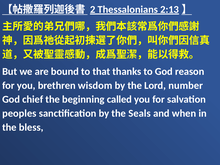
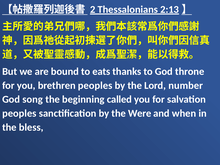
that: that -> eats (101, 71)
reason: reason -> throne (190, 71)
brethren wisdom: wisdom -> peoples (95, 85)
chief: chief -> song (33, 99)
Seals: Seals -> Were (140, 113)
